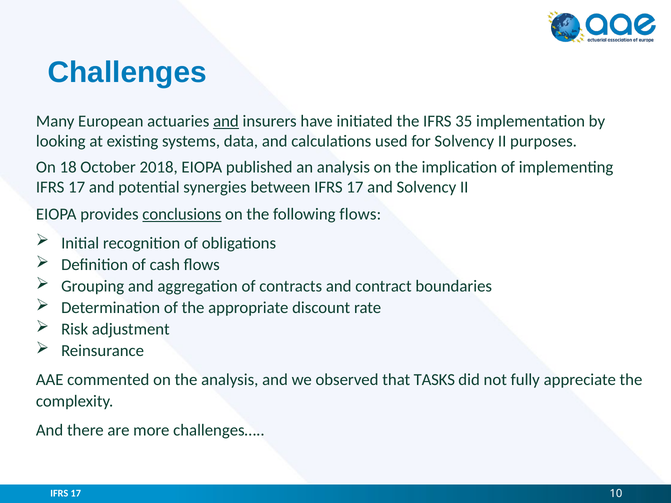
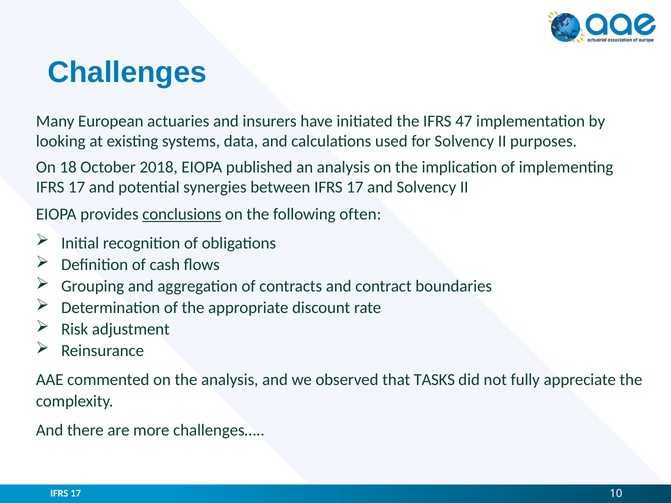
and underline: present -> none (226, 121)
35: 35 -> 47 (464, 121)
following flows: flows -> often (360, 214)
